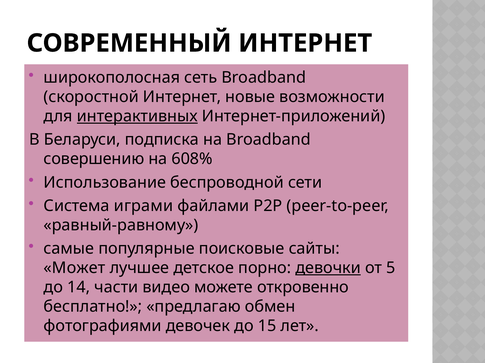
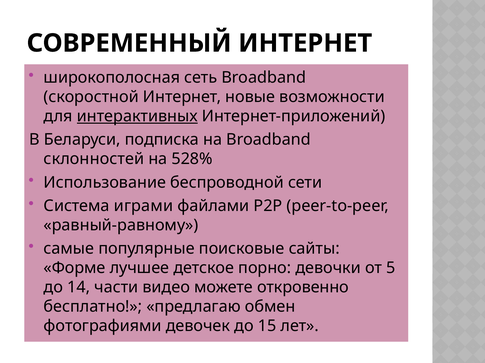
совершению: совершению -> склонностей (94, 159)
608%: 608% -> 528% (192, 159)
Может: Может -> Форме (75, 268)
девочки underline: present -> none (328, 268)
